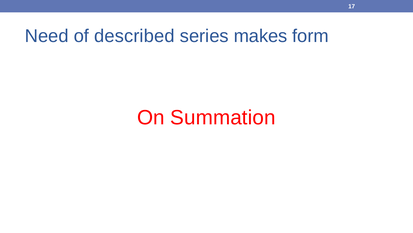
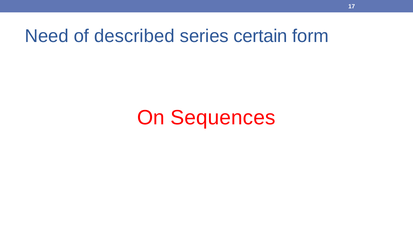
makes: makes -> certain (261, 36)
Summation: Summation -> Sequences (223, 117)
